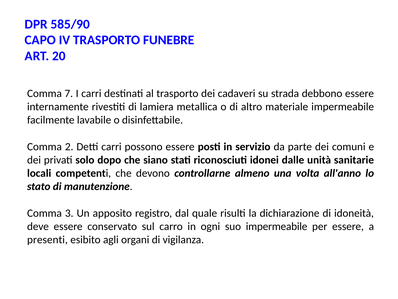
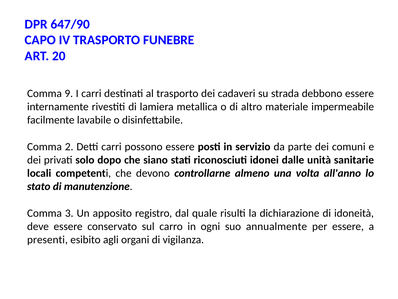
585/90: 585/90 -> 647/90 (70, 24)
7: 7 -> 9 (69, 93)
suo impermeabile: impermeabile -> annualmente (277, 226)
